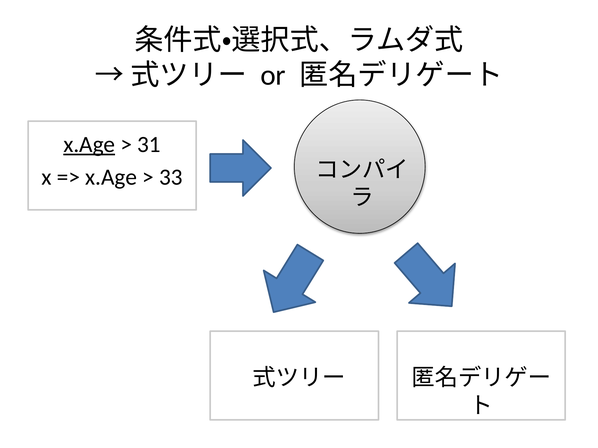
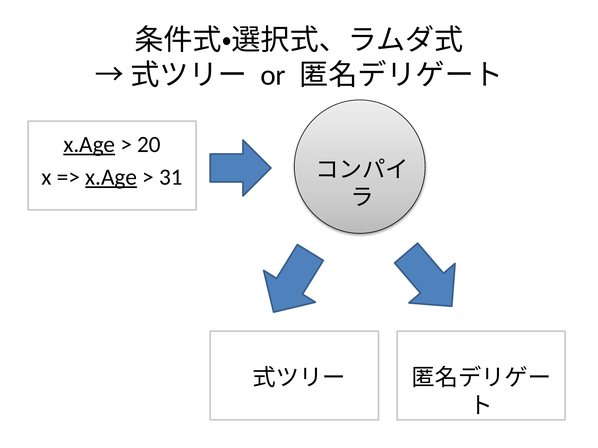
31: 31 -> 20 (149, 145)
x.Age underline: none -> present (111, 177)
33: 33 -> 31 (171, 177)
